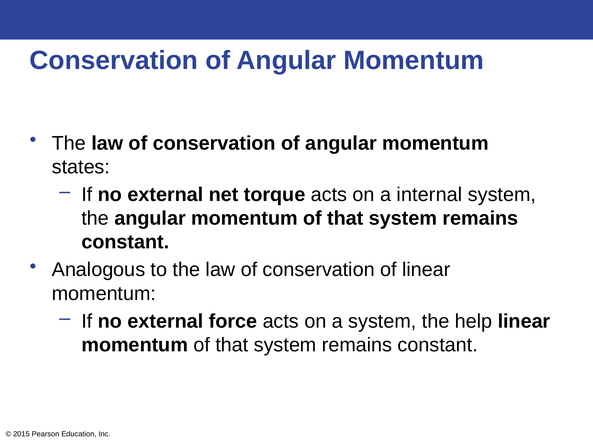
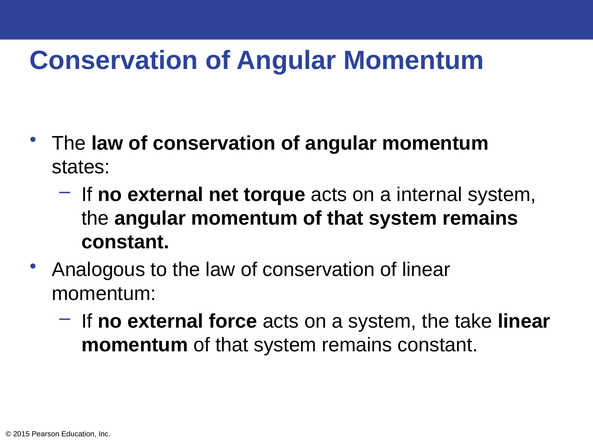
help: help -> take (473, 321)
